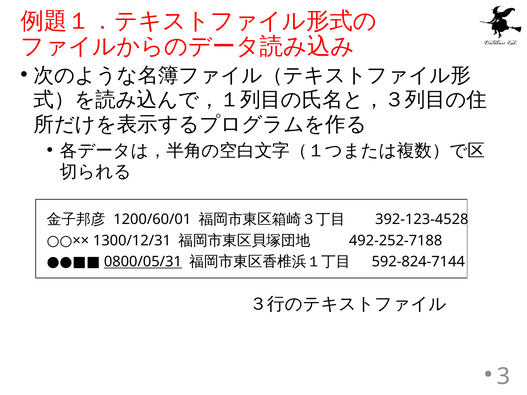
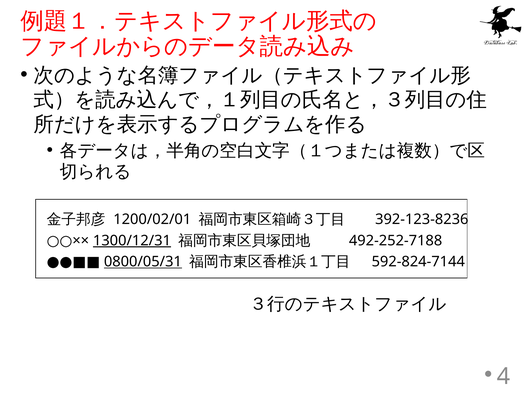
1200/60/01: 1200/60/01 -> 1200/02/01 (152, 219)
392-123-4528: 392-123-4528 -> 392-123-8236 (422, 219)
1300/12/31 underline: none -> present (132, 241)
3: 3 -> 4 (503, 377)
